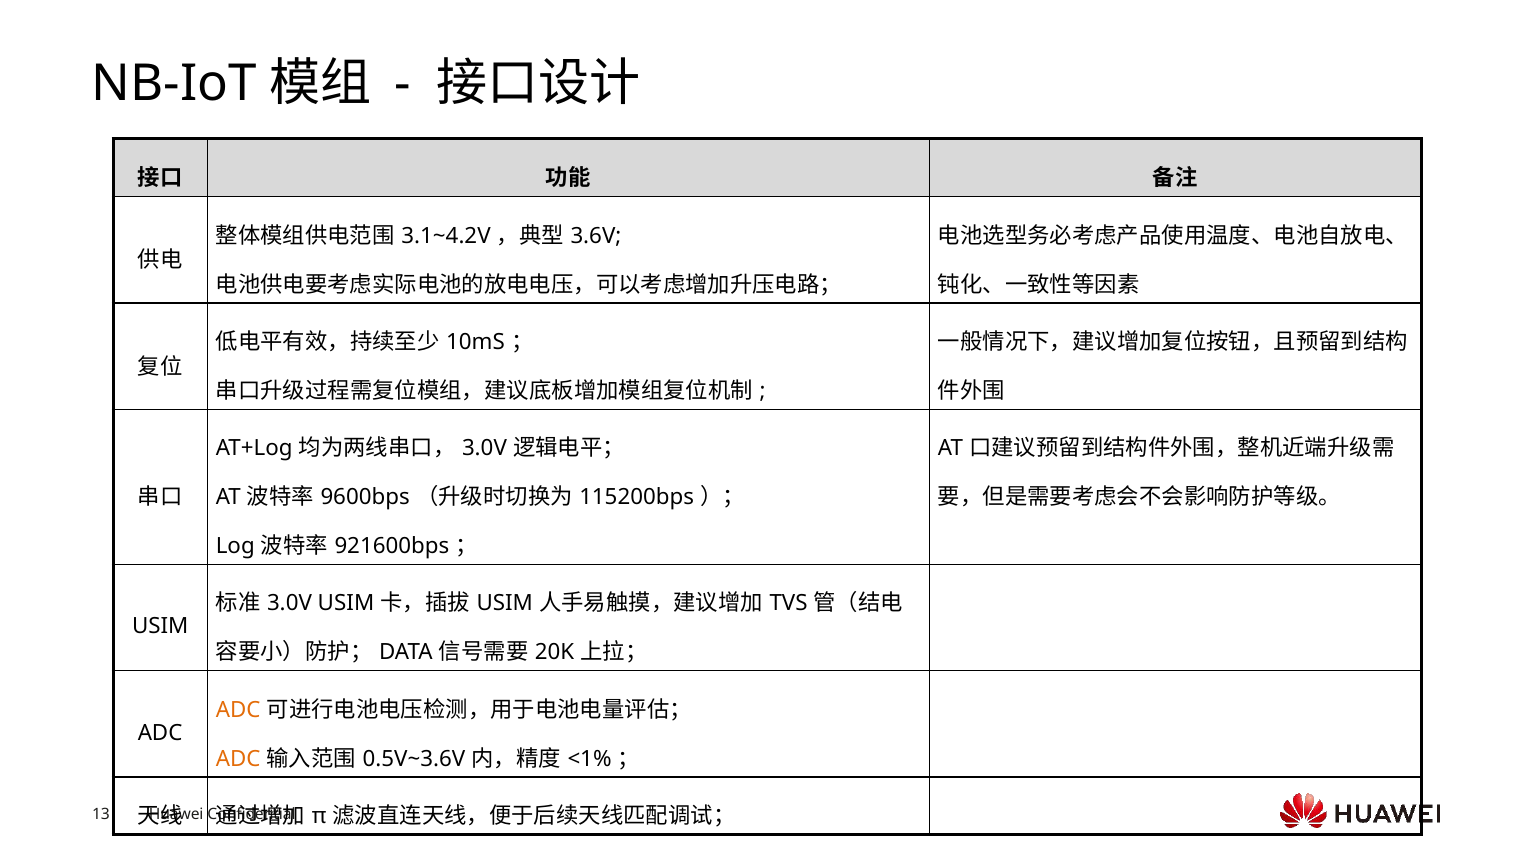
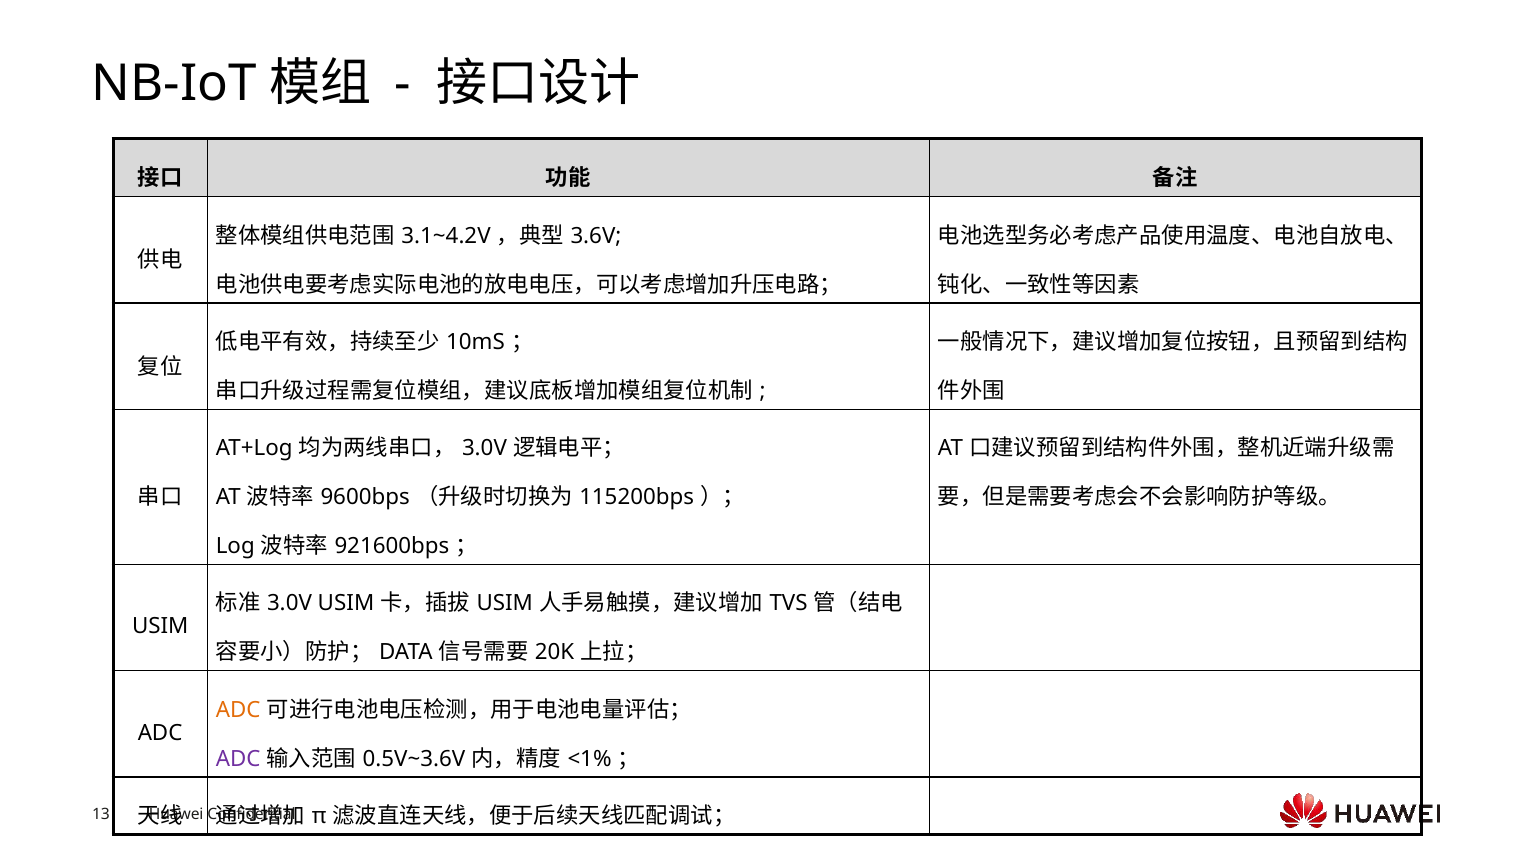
ADC colour: orange -> purple (238, 759)
